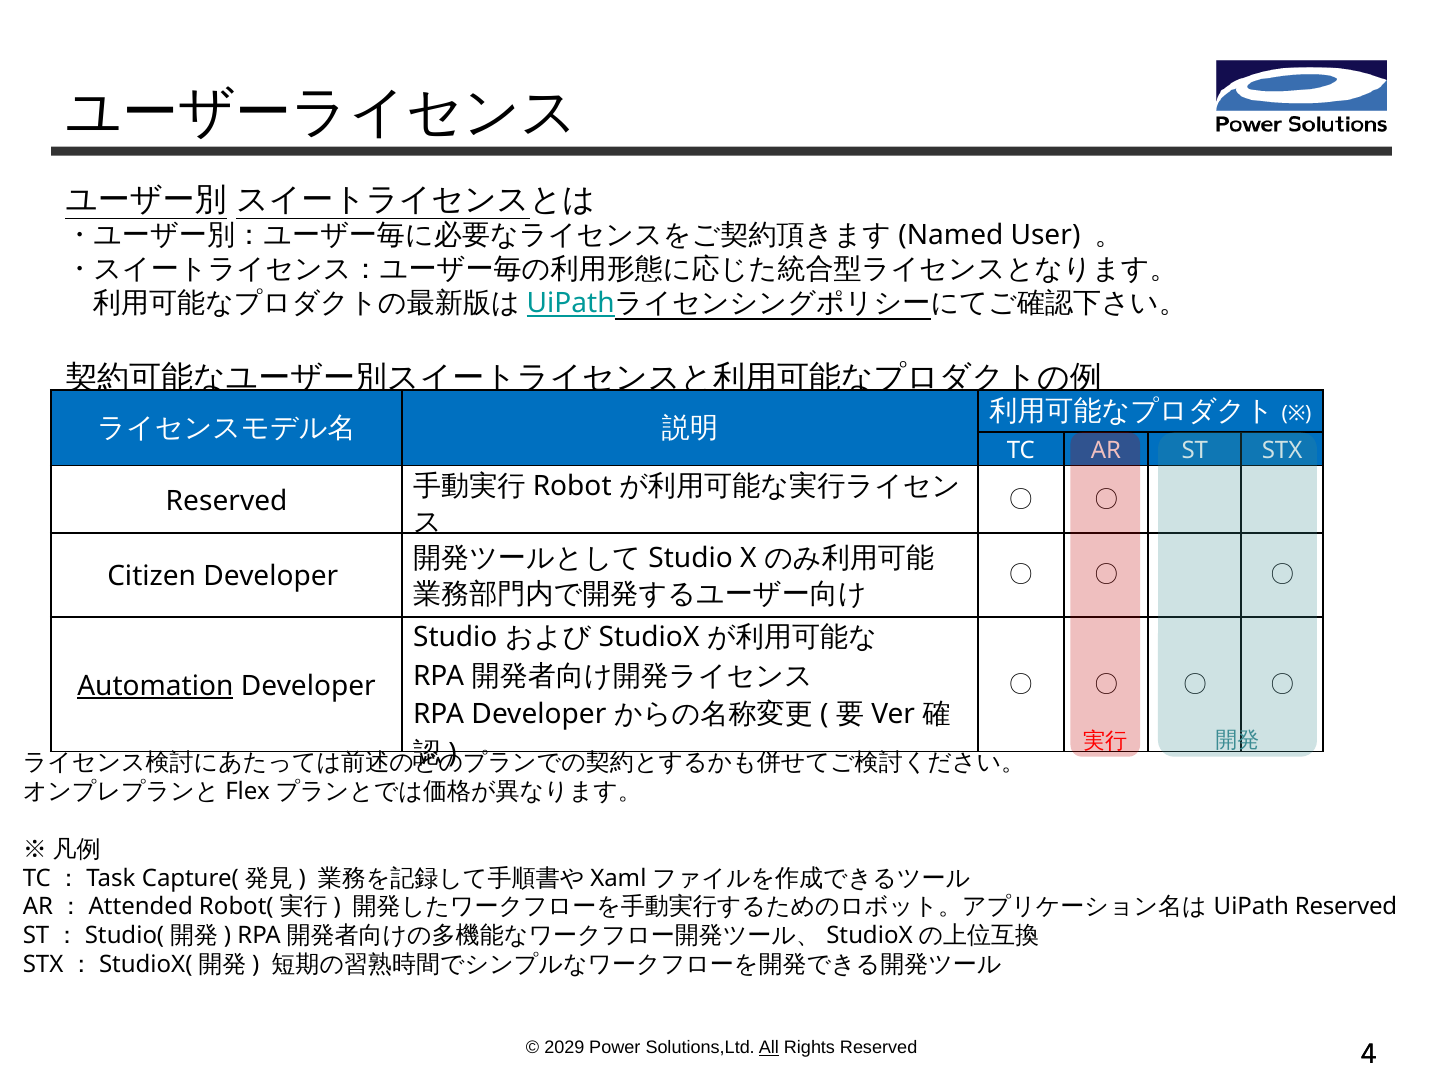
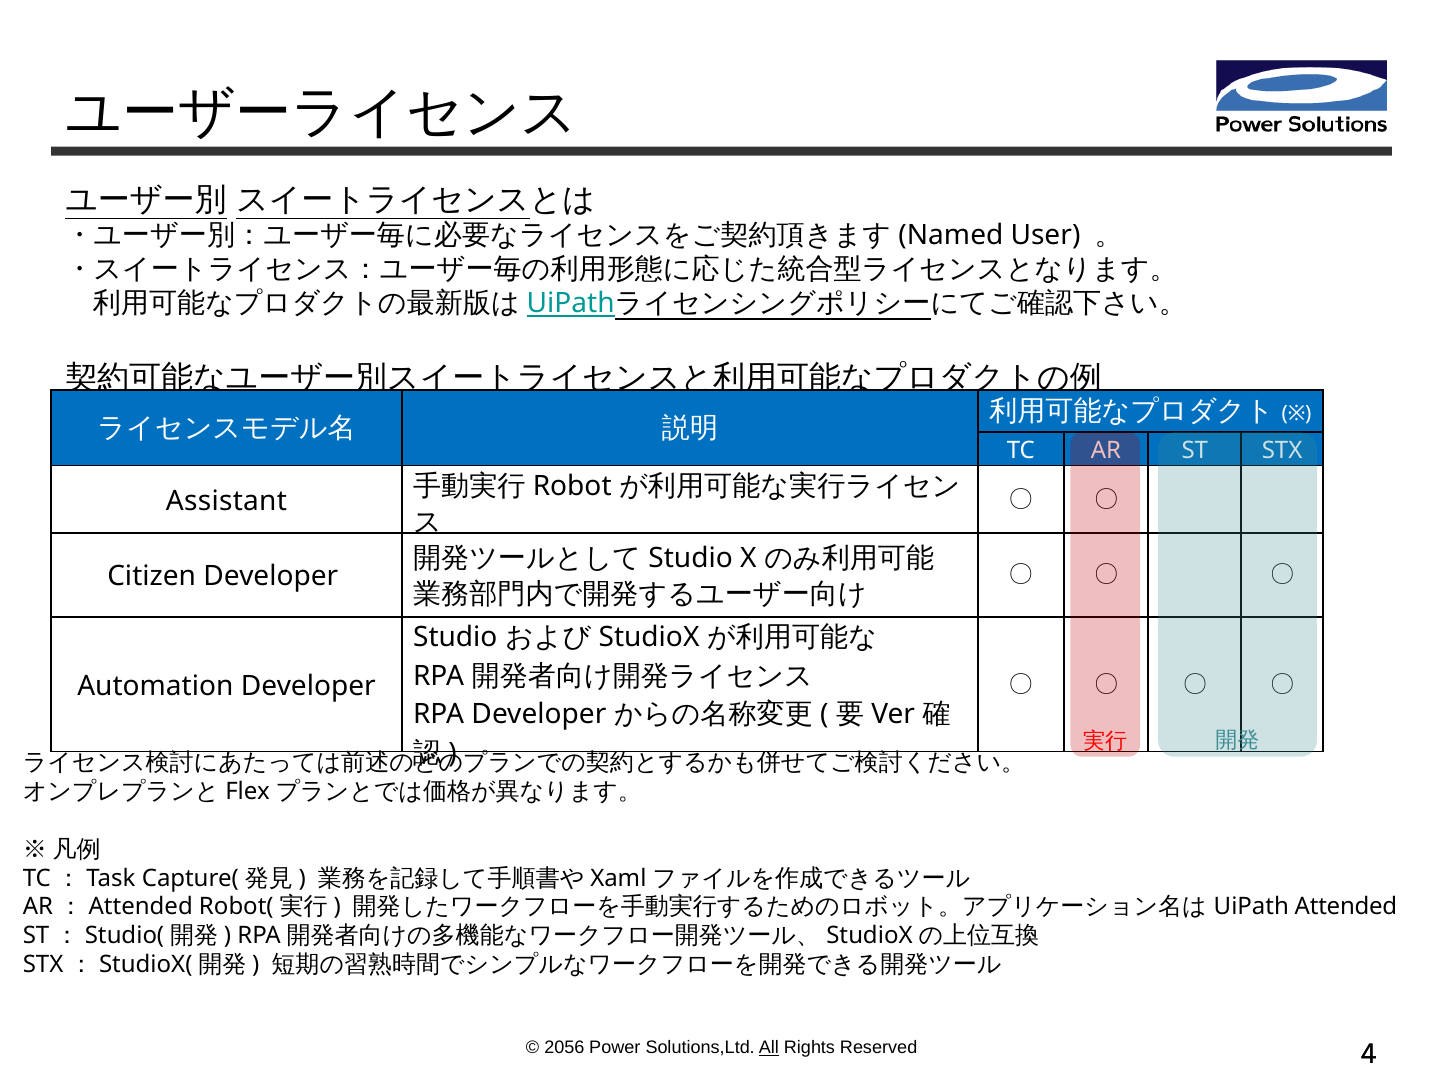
Reserved: Reserved -> Assistant (226, 501)
Automation underline: present -> none (155, 686)
Reserved: Reserved -> Attended (1346, 907)
2029: 2029 -> 2056 (564, 1048)
